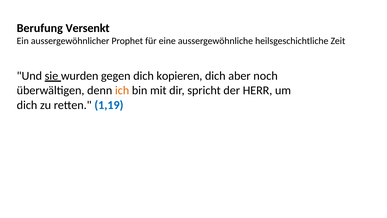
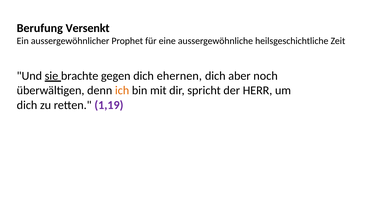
wurden: wurden -> brachte (80, 76)
kopieren: kopieren -> ehernen (179, 76)
1,19 colour: blue -> purple (109, 105)
